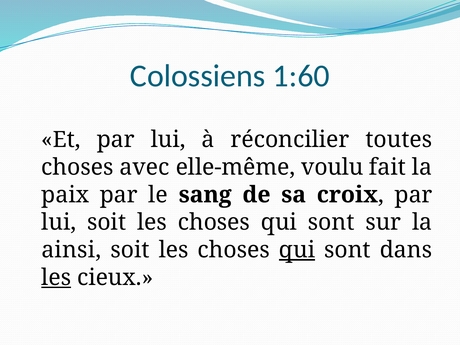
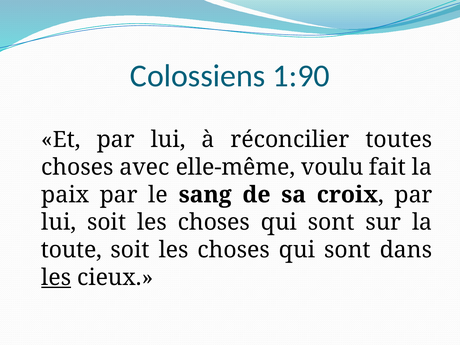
1:60: 1:60 -> 1:90 (301, 76)
ainsi: ainsi -> toute (71, 250)
qui underline: present -> none (297, 250)
